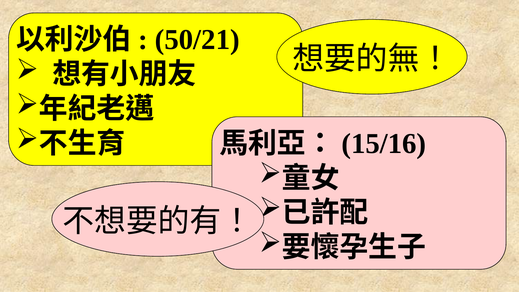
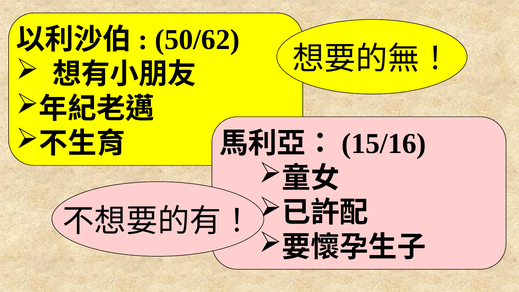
50/21: 50/21 -> 50/62 (197, 40)
